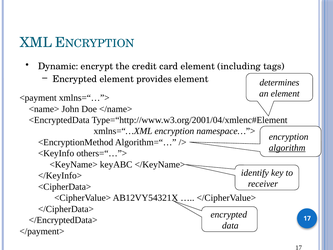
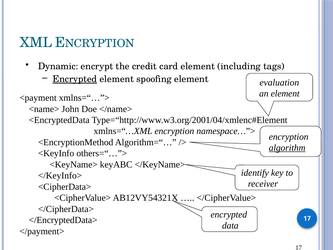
Encrypted underline: none -> present (75, 79)
provides: provides -> spoofing (154, 79)
determines: determines -> evaluation (279, 82)
